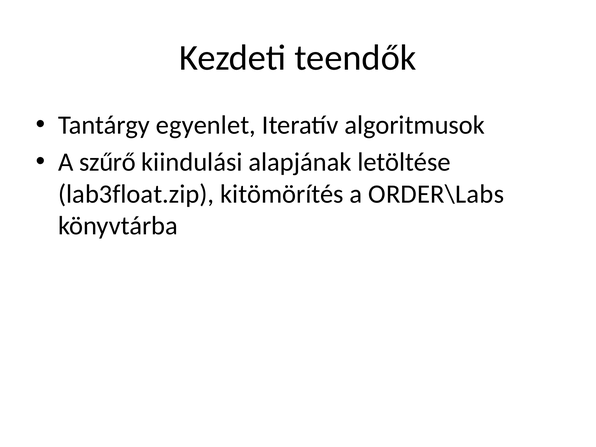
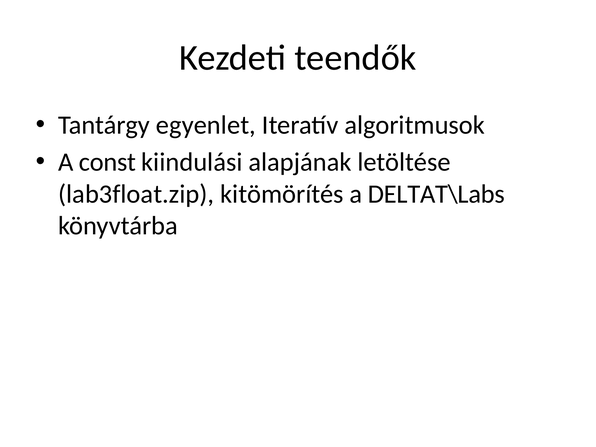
szűrő: szűrő -> const (107, 162)
ORDER\Labs: ORDER\Labs -> DELTAT\Labs (436, 194)
